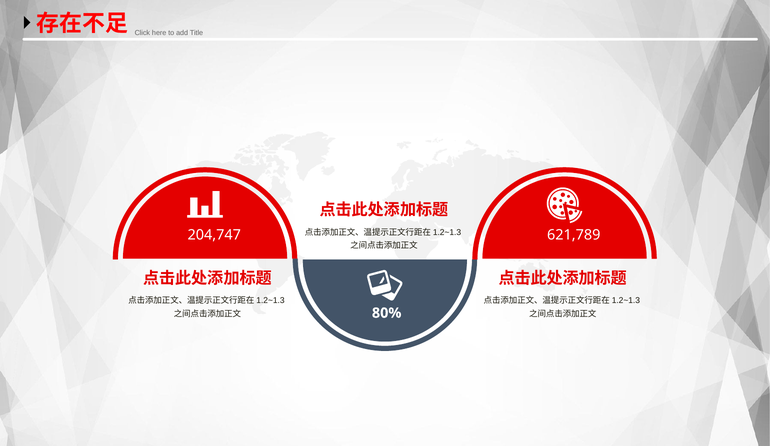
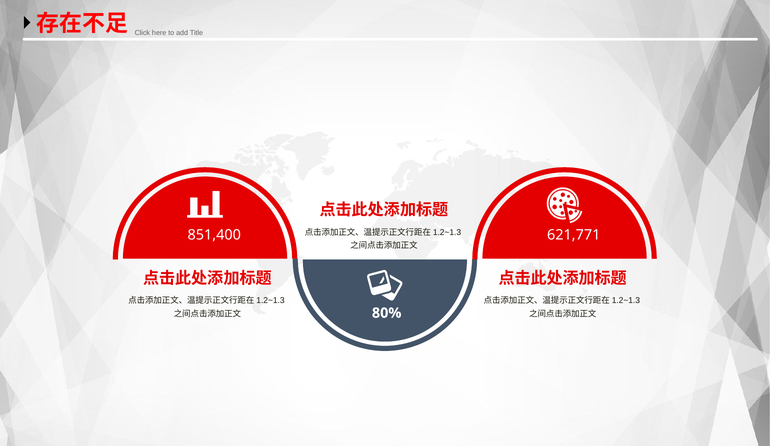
204,747: 204,747 -> 851,400 (214, 235)
621,789: 621,789 -> 621,771 (574, 235)
